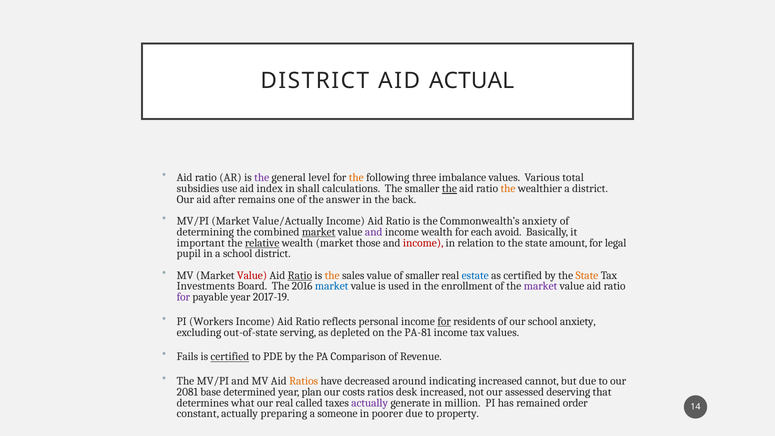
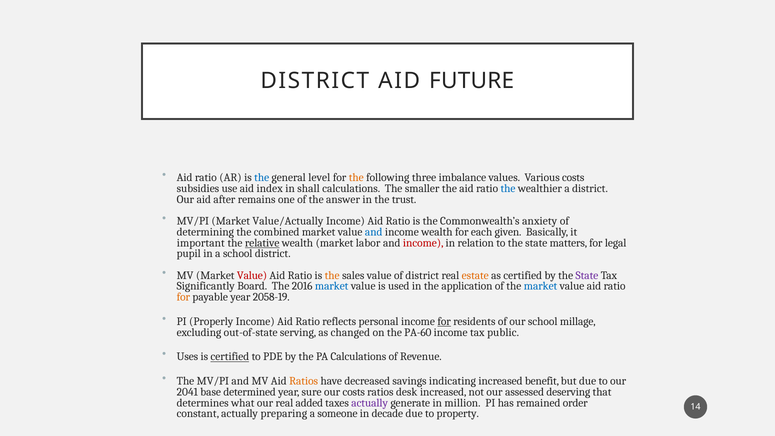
ACTUAL: ACTUAL -> FUTURE (472, 81)
the colour: purple -> blue (262, 178)
Various total: total -> costs (573, 178)
the underline: present -> none (449, 189)
the colour: orange -> blue (508, 189)
back: back -> trust (404, 199)
market underline: present -> none (319, 232)
and colour: purple -> blue (374, 232)
avoid: avoid -> given (508, 232)
those: those -> labor (368, 243)
amount: amount -> matters (568, 243)
Ratio underline: present -> none (300, 275)
of smaller: smaller -> district (422, 275)
estate colour: blue -> orange (475, 275)
State colour: orange -> purple (587, 275)
Investments: Investments -> Significantly (206, 286)
enrollment: enrollment -> application (467, 286)
market colour: purple -> blue (541, 286)
for colour: purple -> orange (183, 297)
2017-19: 2017-19 -> 2058-19 (271, 297)
Workers: Workers -> Properly (211, 321)
school anxiety: anxiety -> millage (578, 321)
depleted: depleted -> changed (350, 332)
PA-81: PA-81 -> PA-60 (418, 332)
tax values: values -> public (503, 332)
Fails: Fails -> Uses (187, 357)
PA Comparison: Comparison -> Calculations (358, 357)
around: around -> savings (410, 381)
cannot: cannot -> benefit (542, 381)
2081: 2081 -> 2041 (187, 392)
plan: plan -> sure (312, 392)
called: called -> added (309, 403)
poorer: poorer -> decade (387, 414)
